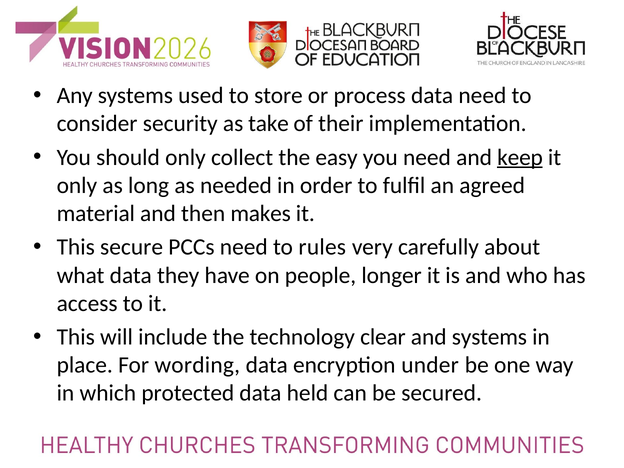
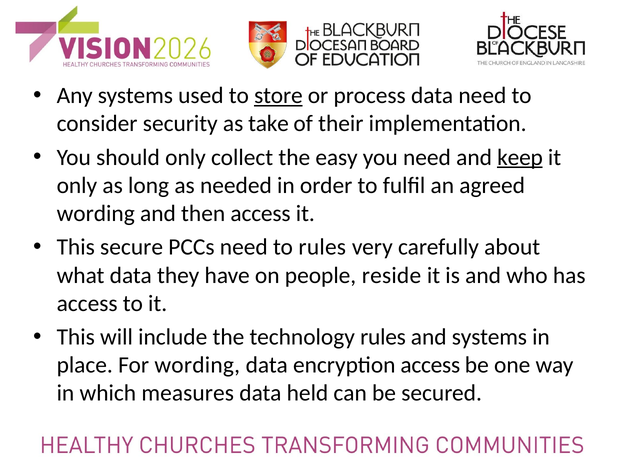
store underline: none -> present (278, 96)
material: material -> wording (96, 214)
then makes: makes -> access (261, 214)
longer: longer -> reside (391, 275)
technology clear: clear -> rules (383, 337)
encryption under: under -> access (430, 365)
protected: protected -> measures (188, 393)
